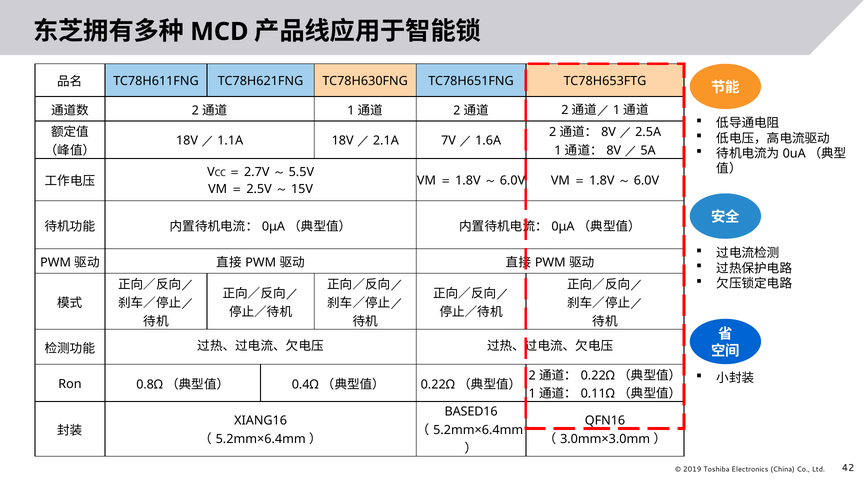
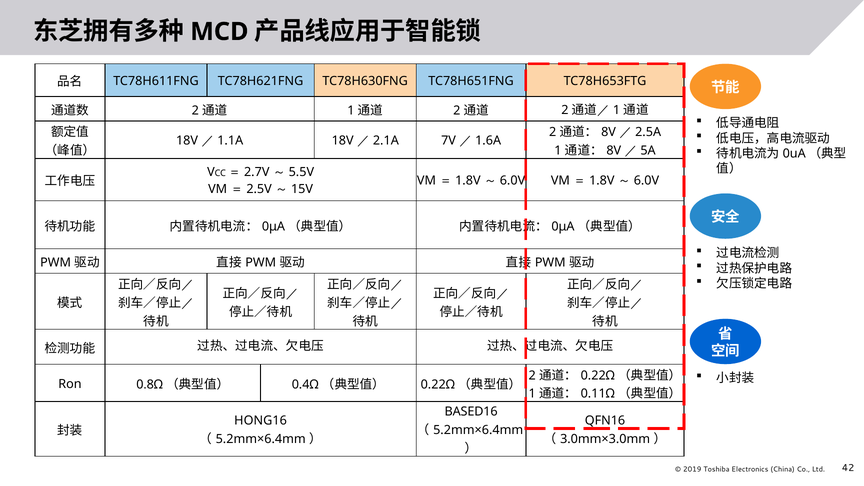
XIANG16: XIANG16 -> HONG16 (261, 421)
